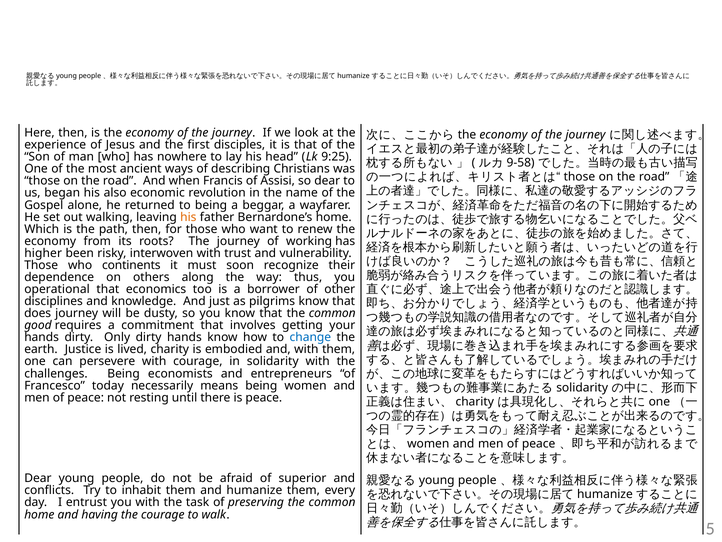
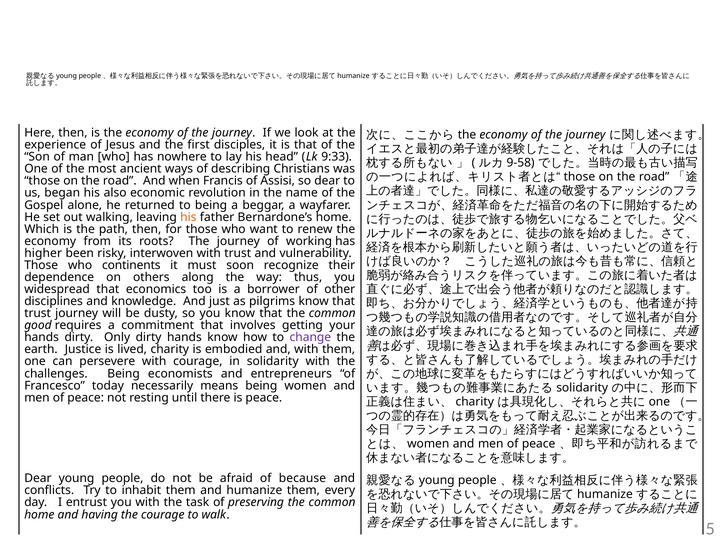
9:25: 9:25 -> 9:33 (337, 157)
operational: operational -> widespread (57, 289)
does: does -> trust (38, 313)
change colour: blue -> purple (310, 337)
superior: superior -> because (302, 478)
